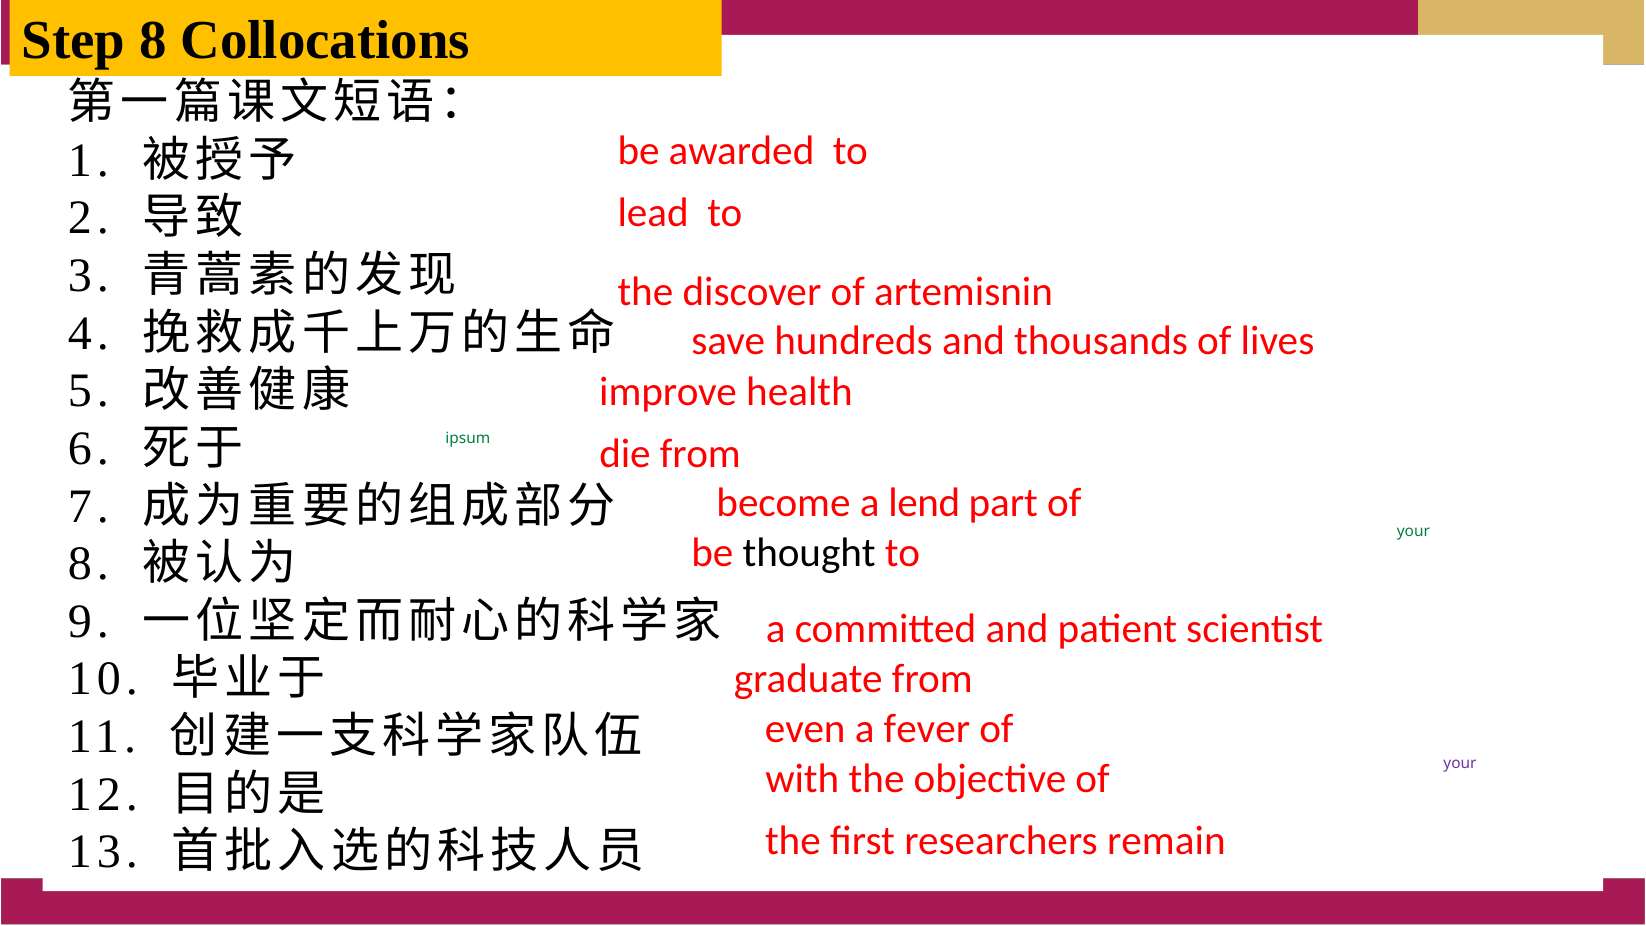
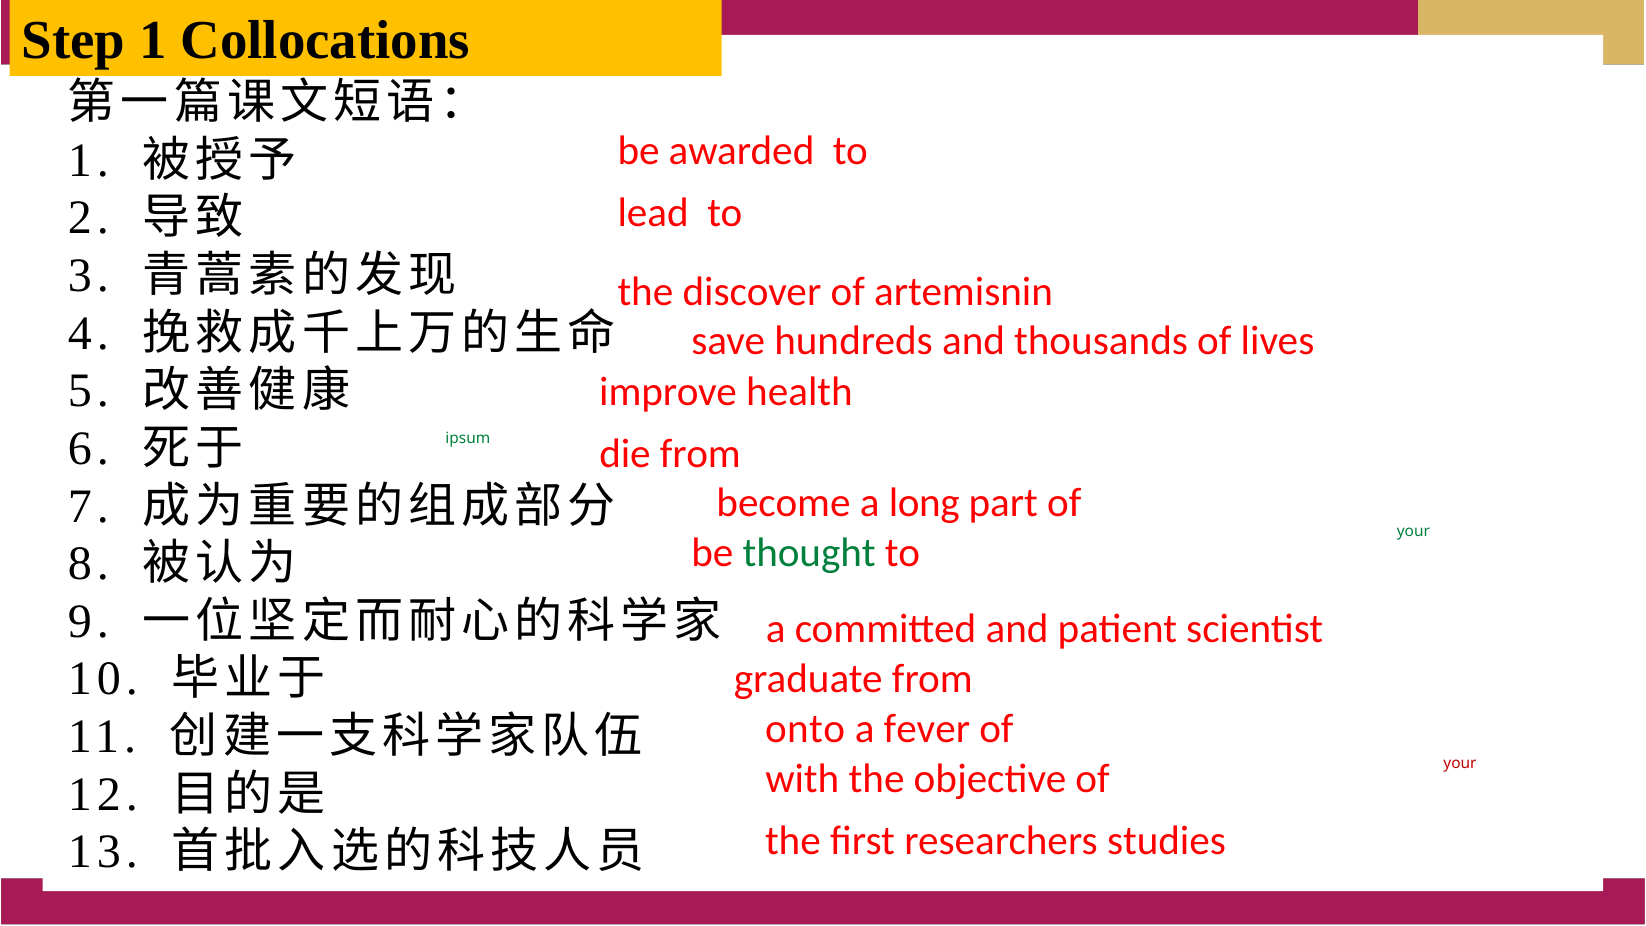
Step 8: 8 -> 1 (153, 41)
lend: lend -> long (924, 503)
thought colour: black -> green (809, 553)
even: even -> onto (805, 729)
your colour: purple -> red (1460, 763)
remain: remain -> studies (1166, 840)
